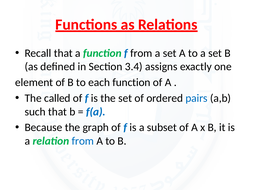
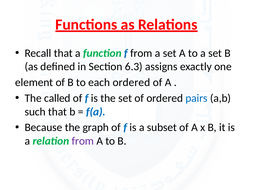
3.4: 3.4 -> 6.3 (134, 67)
each function: function -> ordered (131, 82)
from colour: blue -> purple (83, 141)
